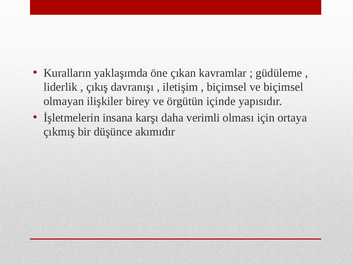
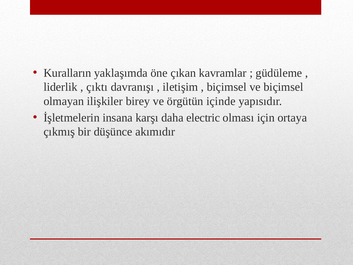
çıkış: çıkış -> çıktı (97, 87)
verimli: verimli -> electric (203, 118)
